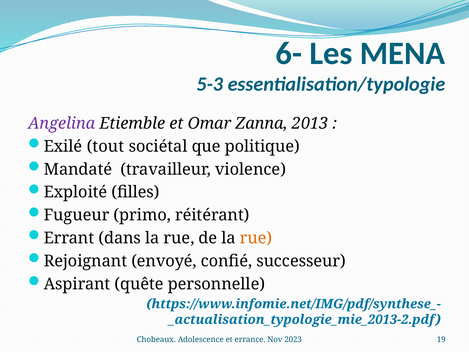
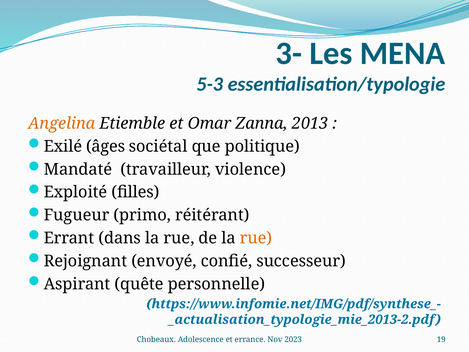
6-: 6- -> 3- (289, 53)
Angelina colour: purple -> orange (62, 123)
tout: tout -> âges (106, 146)
